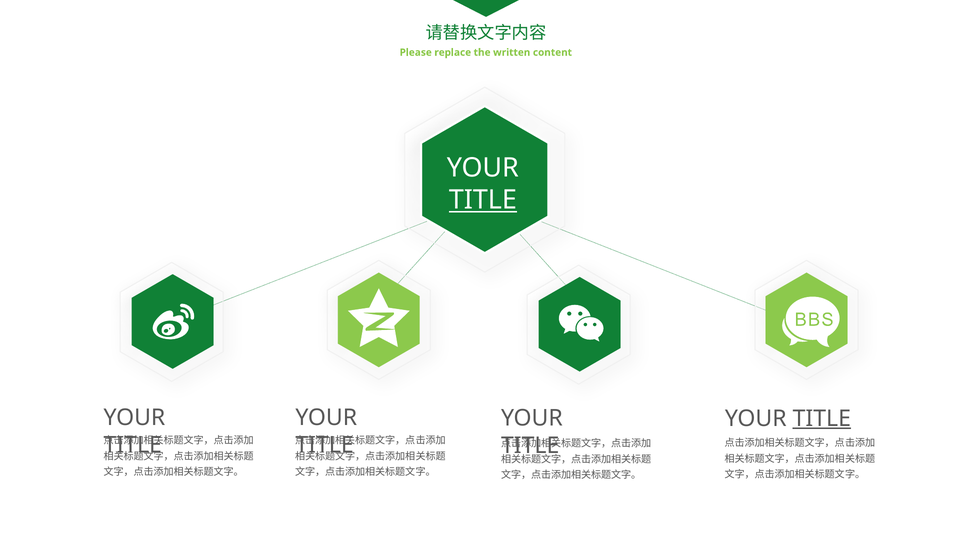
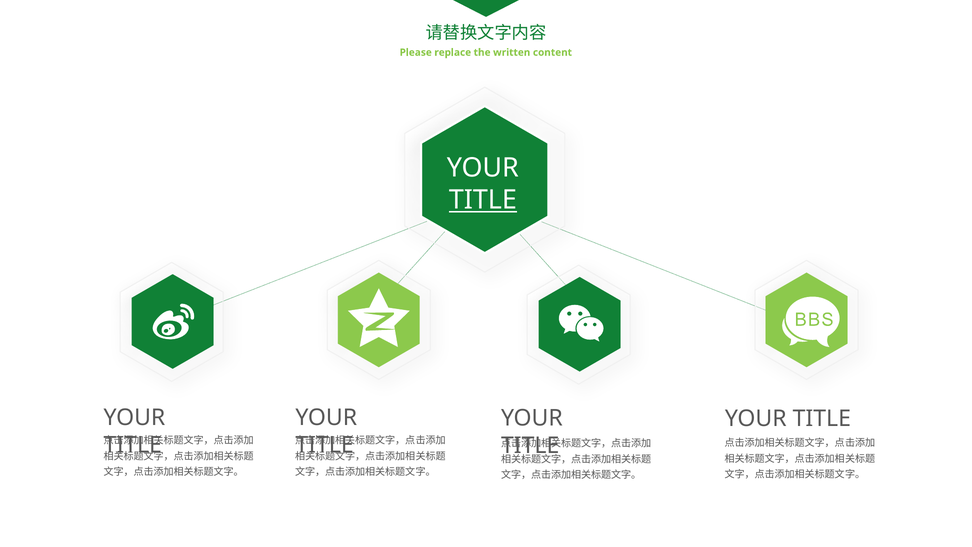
TITLE underline: present -> none (822, 418)
